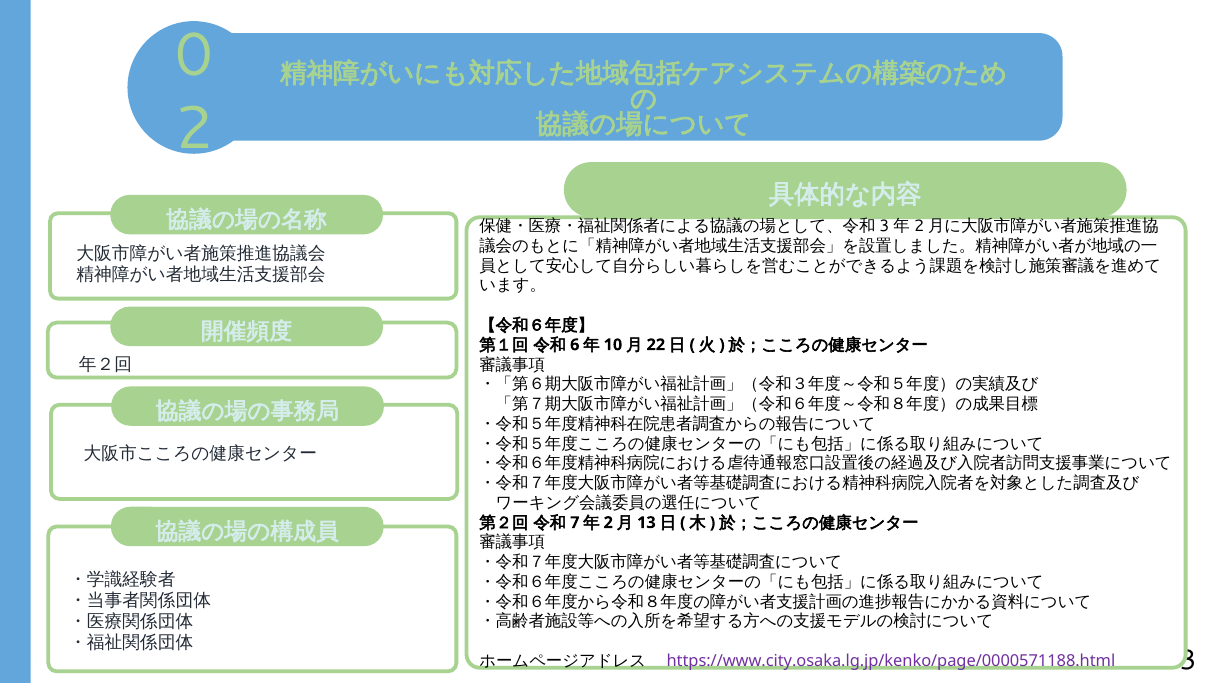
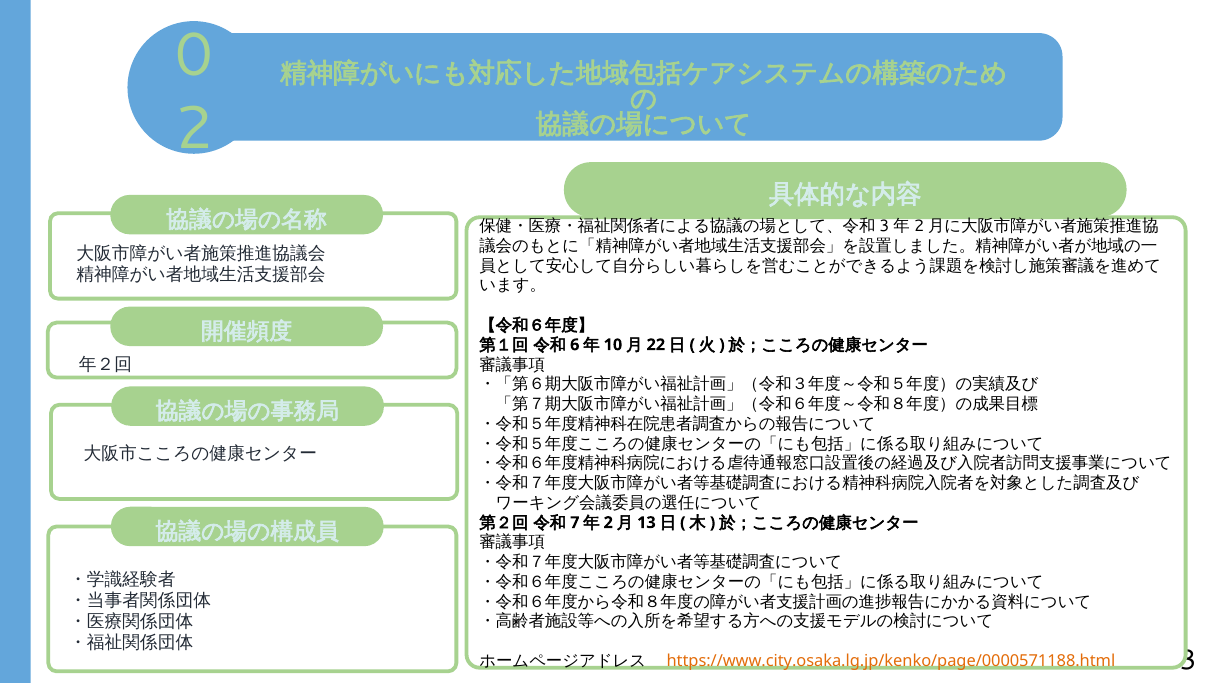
https://www.city.osaka.lg.jp/kenko/page/0000571188.html colour: purple -> orange (891, 661)
